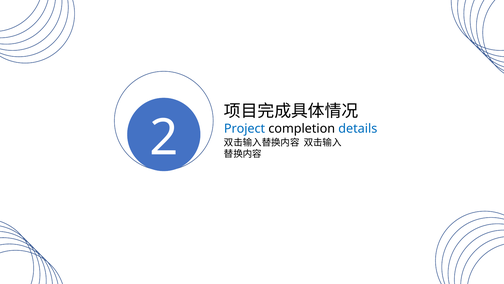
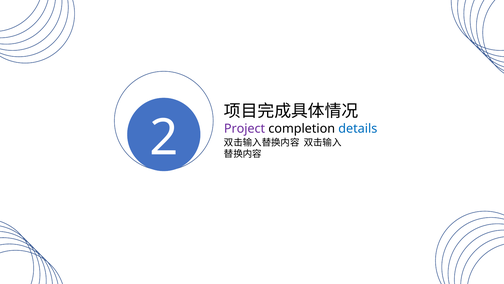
Project colour: blue -> purple (245, 128)
